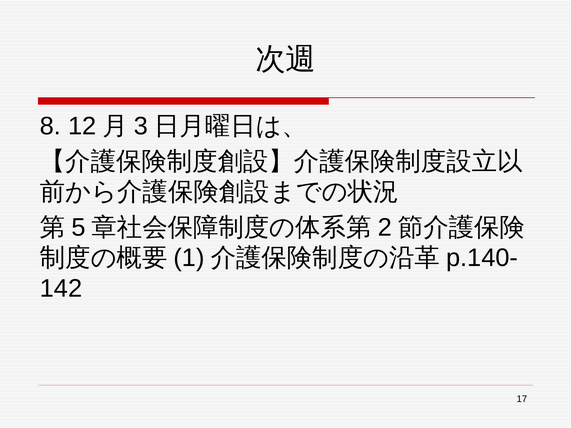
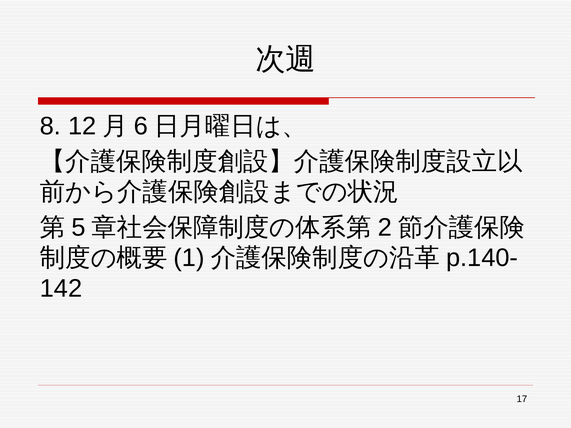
3: 3 -> 6 (141, 126)
